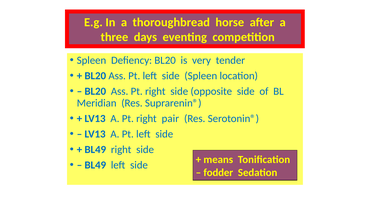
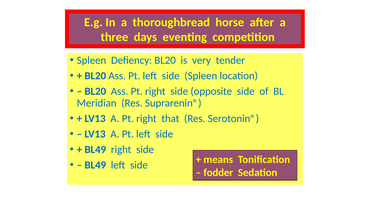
pair: pair -> that (170, 119)
